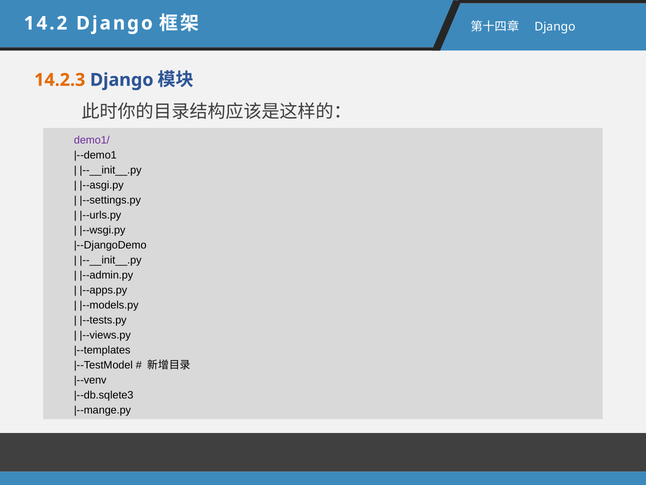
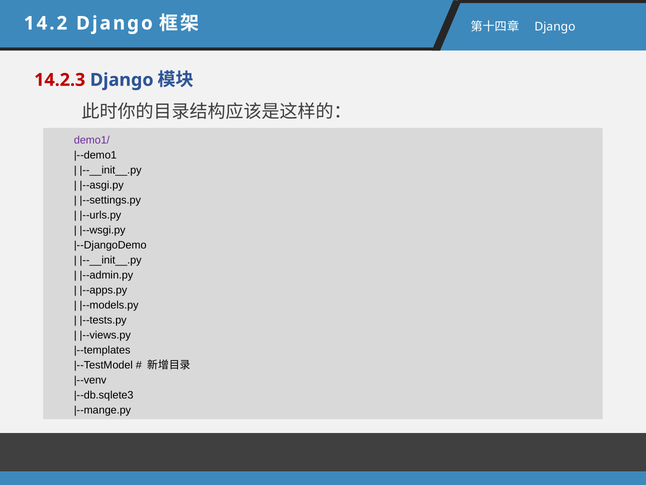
14.2.3 colour: orange -> red (60, 80)
